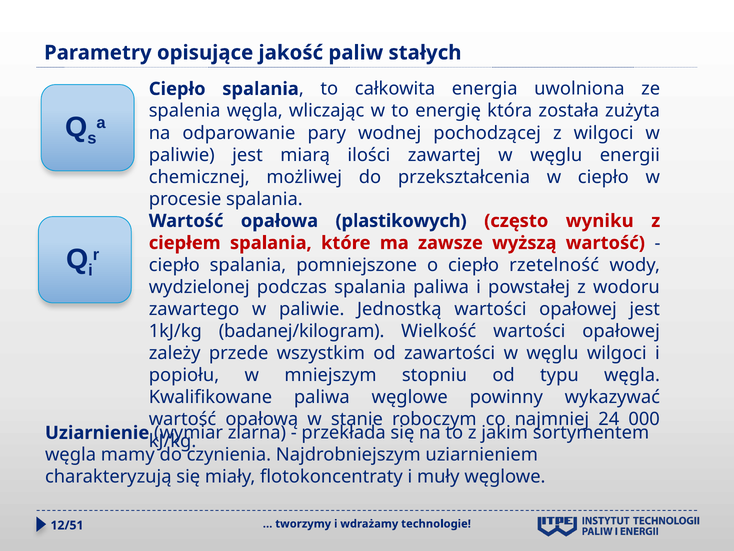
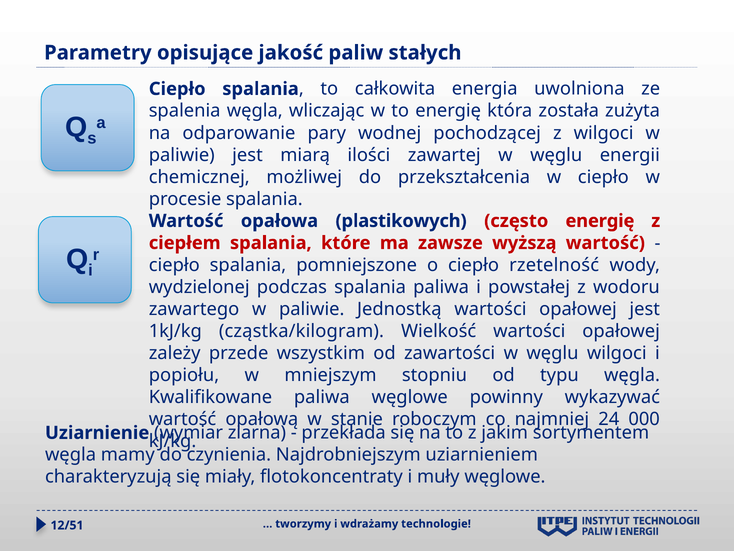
często wyniku: wyniku -> energię (600, 221)
badanej/kilogram: badanej/kilogram -> cząstka/kilogram (301, 331)
